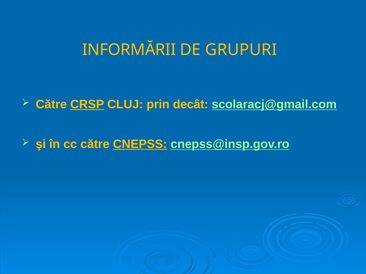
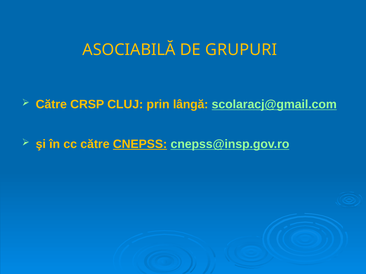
INFORMĂRII: INFORMĂRII -> ASOCIABILĂ (129, 50)
CRSP underline: present -> none (87, 105)
decât: decât -> lângă (191, 105)
